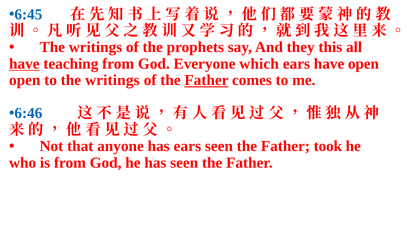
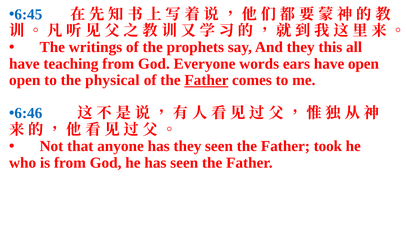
have underline: present -> none (24, 64)
which: which -> words (259, 64)
to the writings: writings -> physical (112, 80)
has ears: ears -> they (187, 146)
